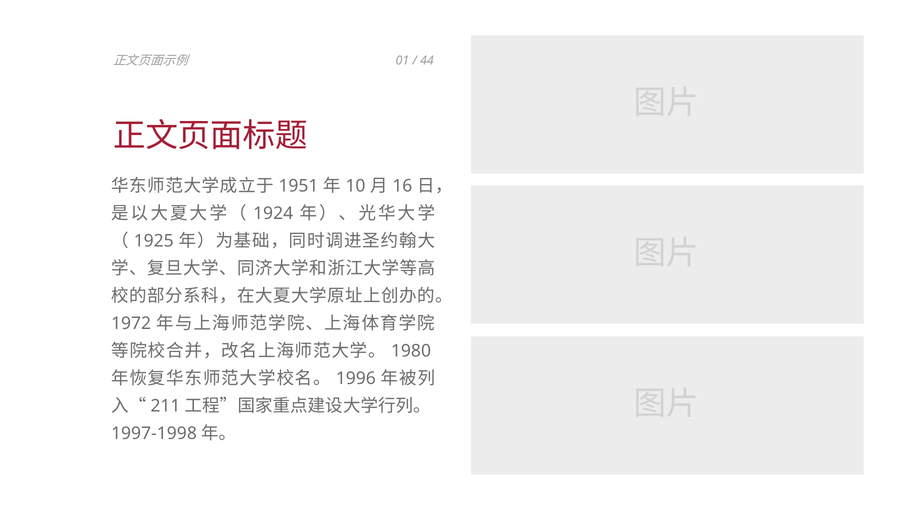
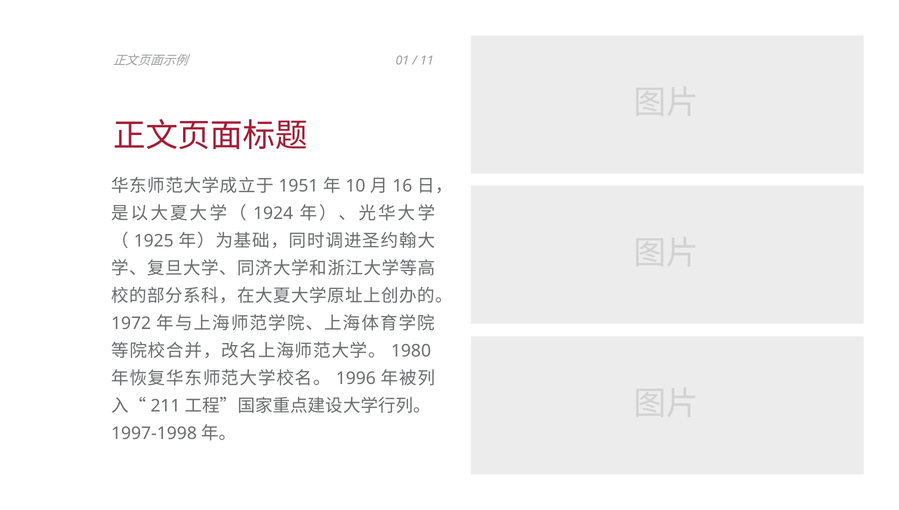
44: 44 -> 11 (427, 61)
